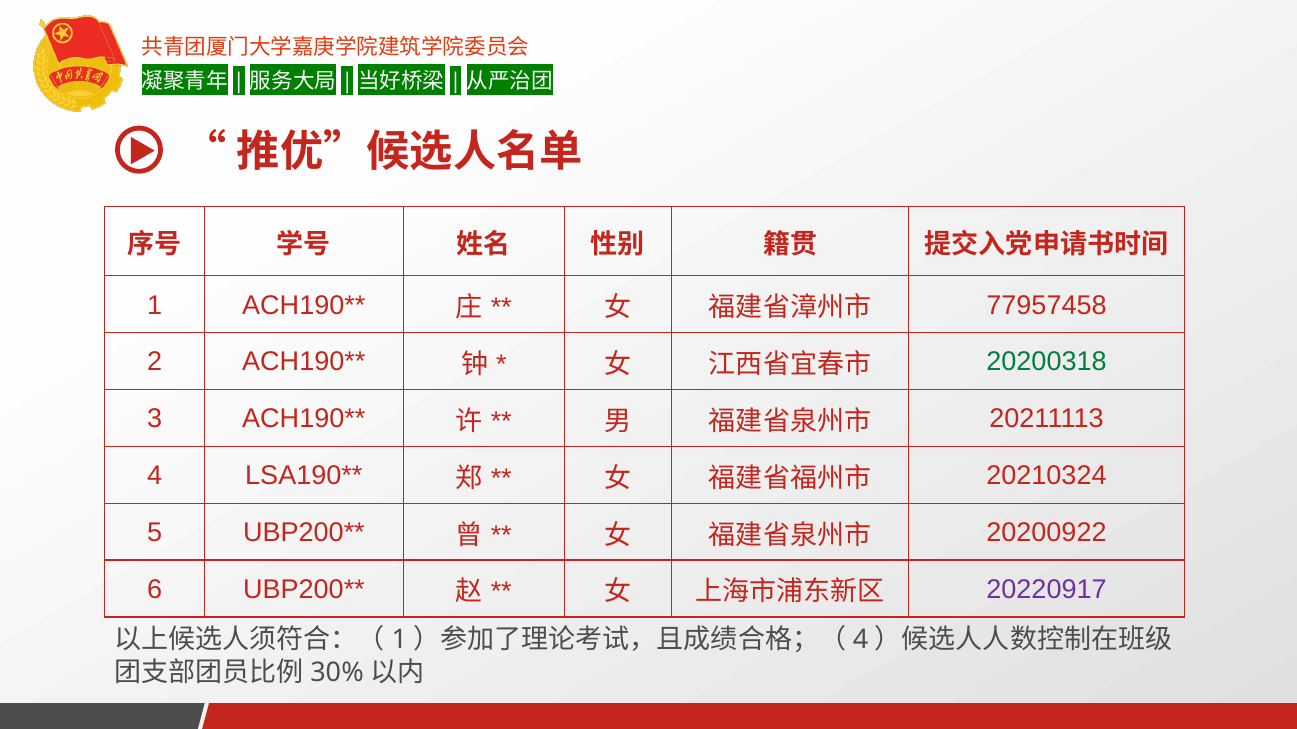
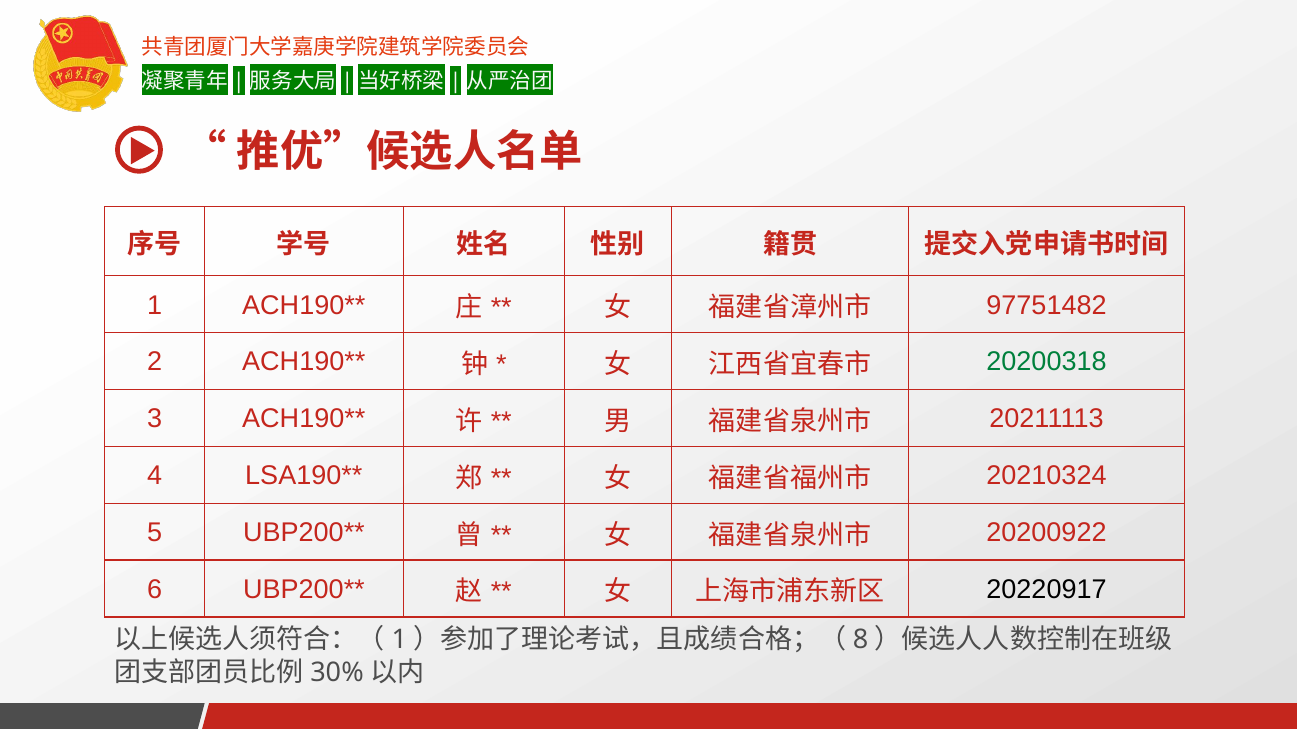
77957458: 77957458 -> 97751482 (1047, 305)
20220917 colour: purple -> black (1047, 590)
4: 4 -> 8 (861, 640)
